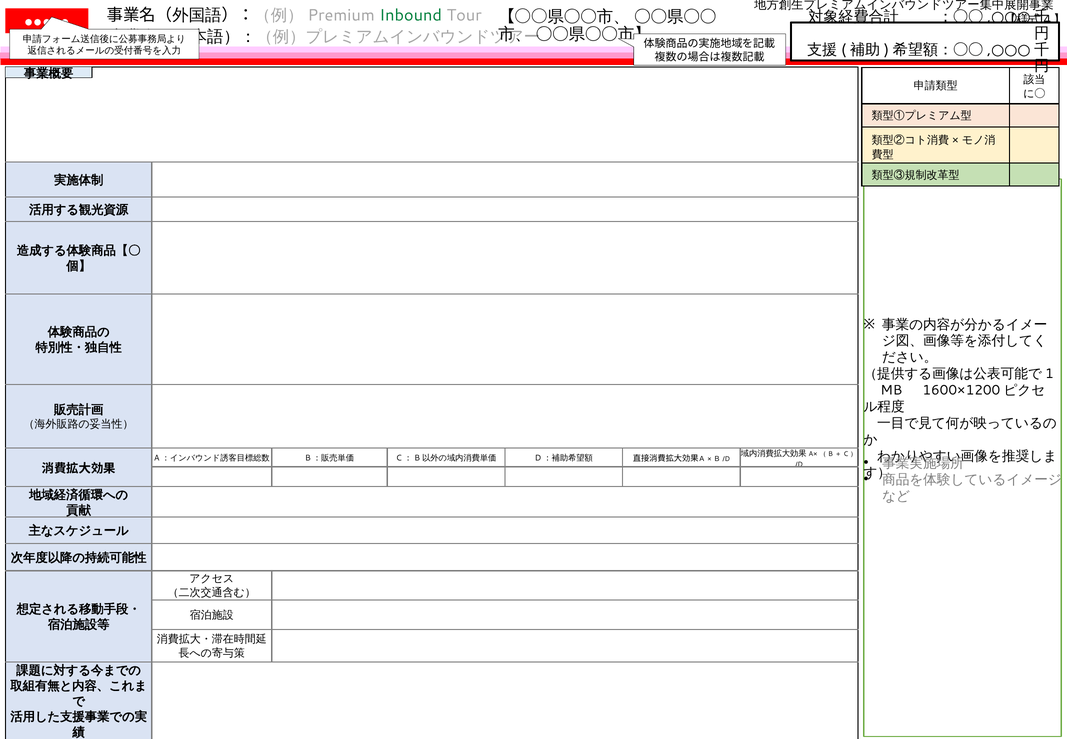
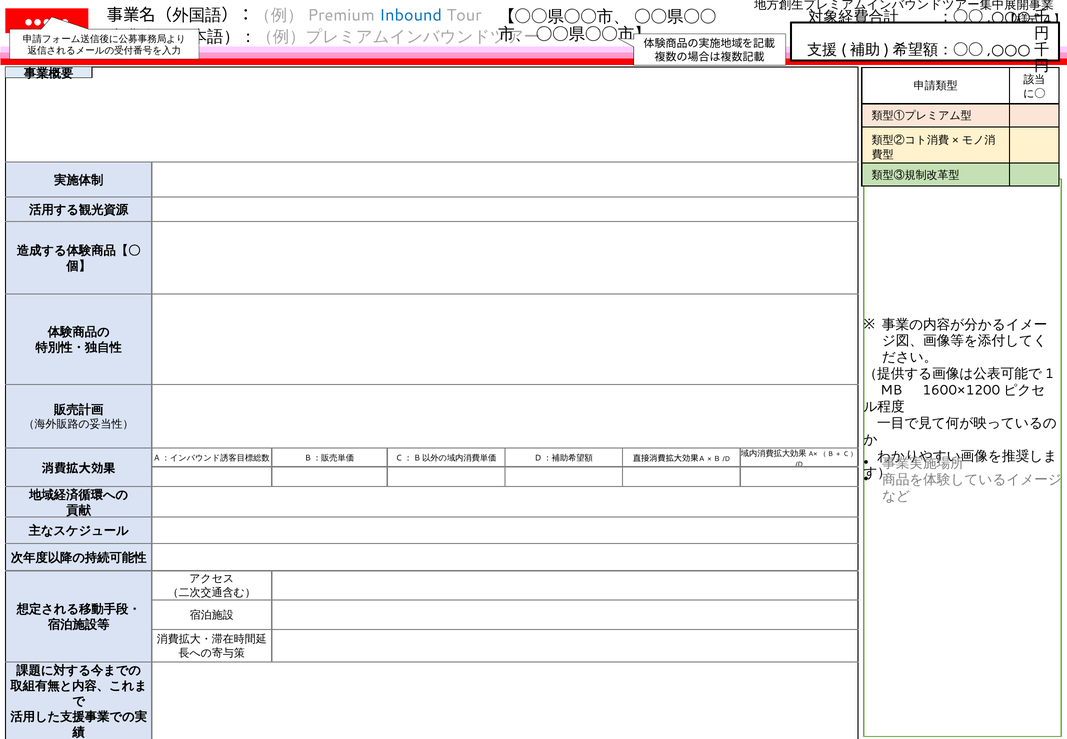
Inbound colour: green -> blue (411, 15)
